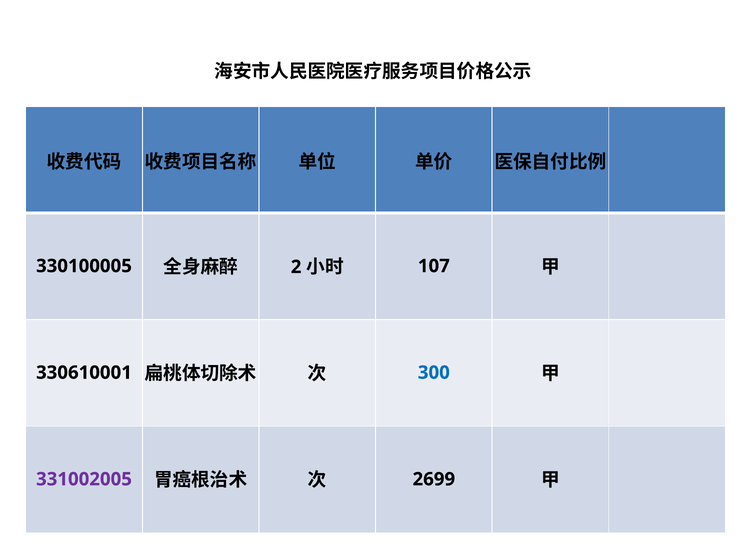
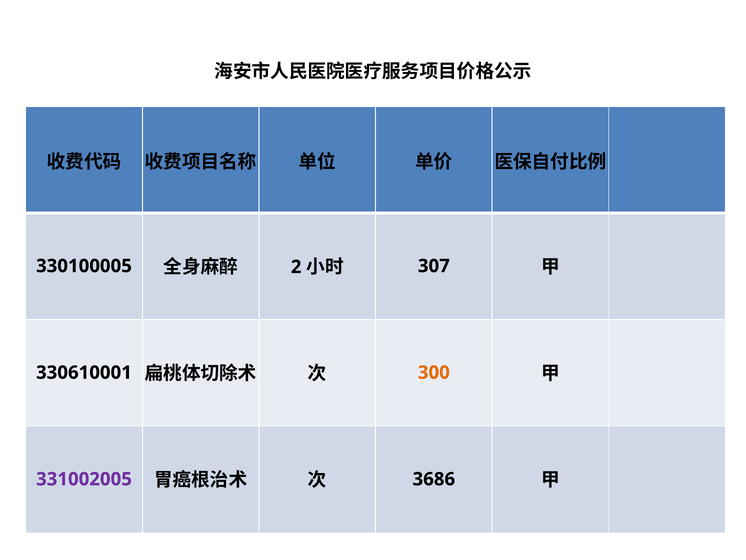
107: 107 -> 307 (434, 266)
300 colour: blue -> orange (434, 372)
2699: 2699 -> 3686 (434, 479)
